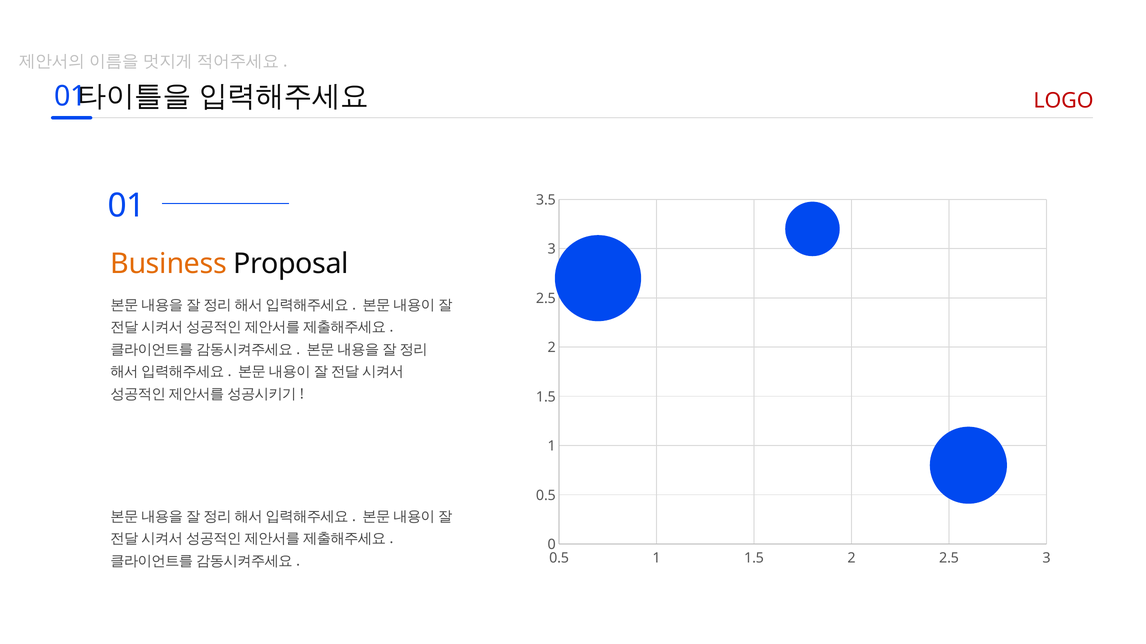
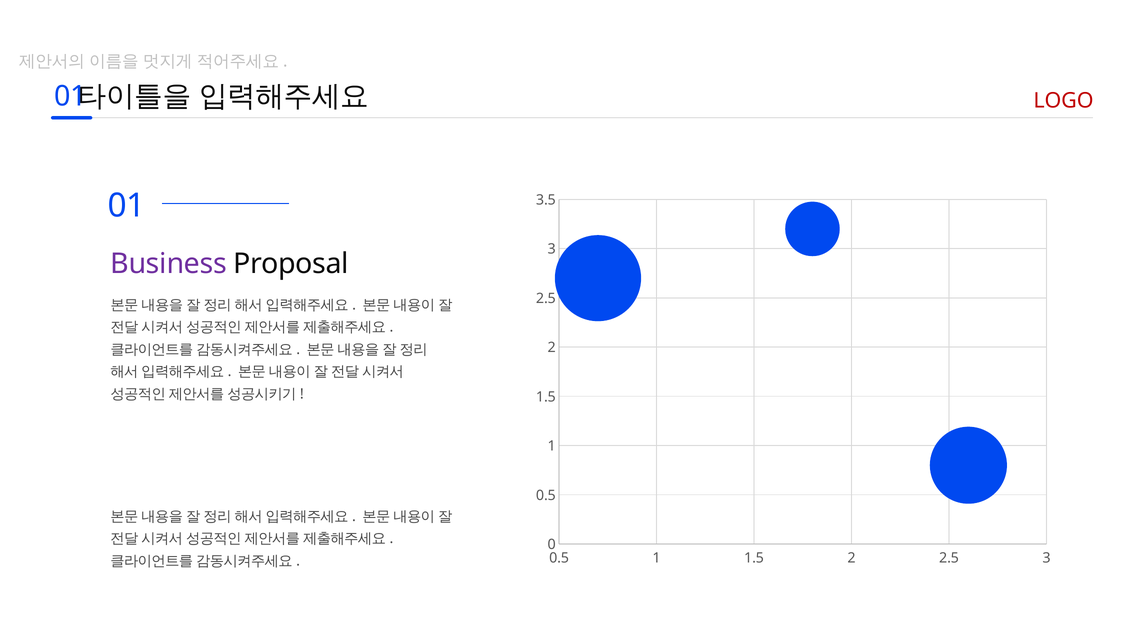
Business colour: orange -> purple (169, 264)
